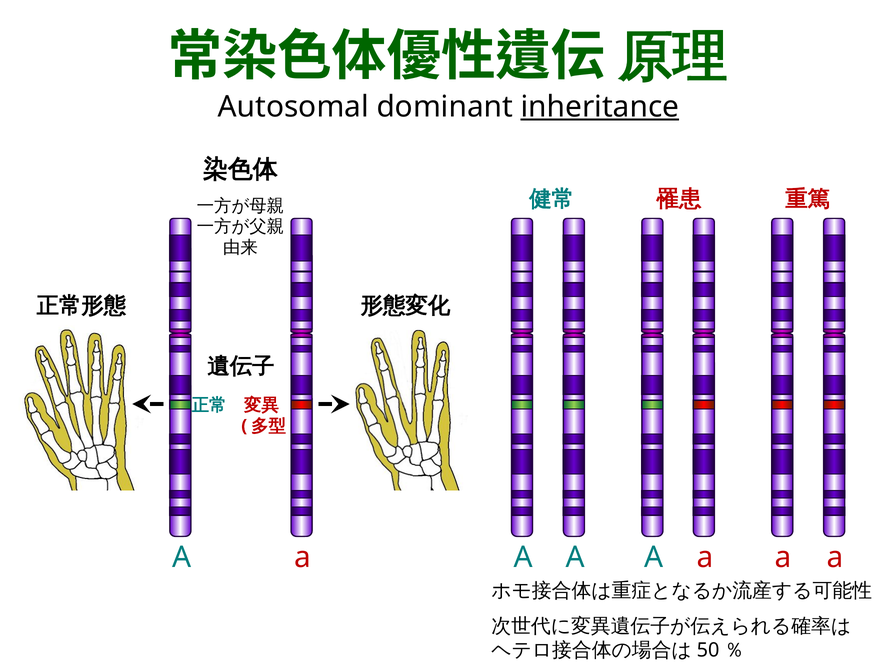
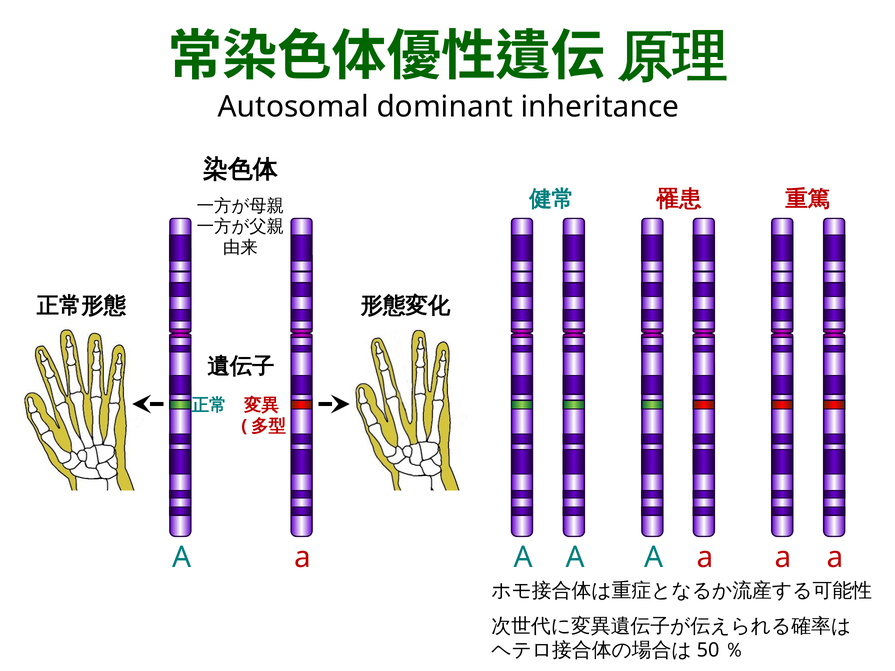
inheritance underline: present -> none (600, 107)
